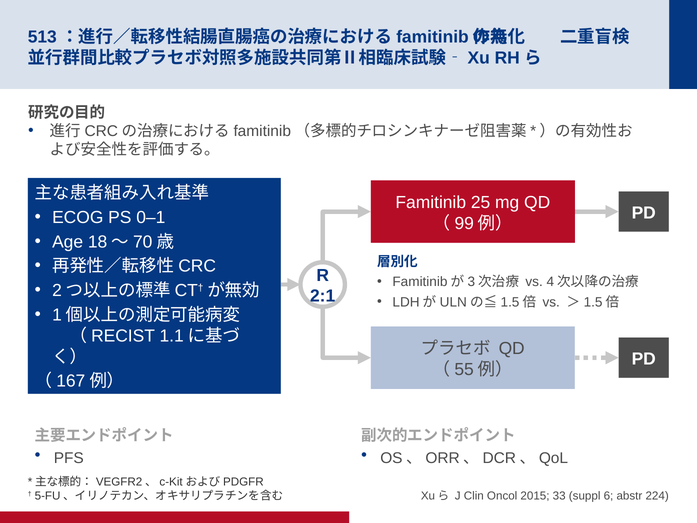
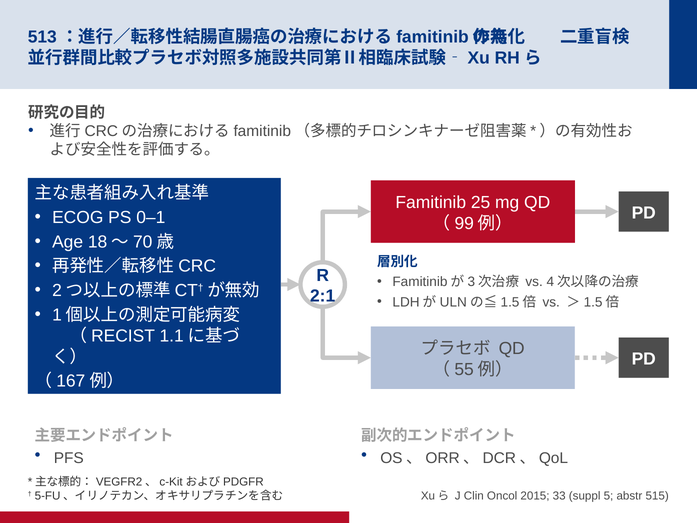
6: 6 -> 5 (609, 496)
224: 224 -> 515 (657, 496)
